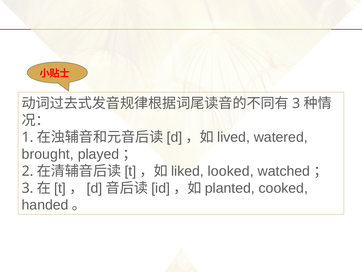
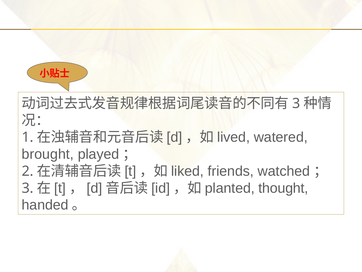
looked: looked -> friends (231, 171)
cooked: cooked -> thought (283, 188)
